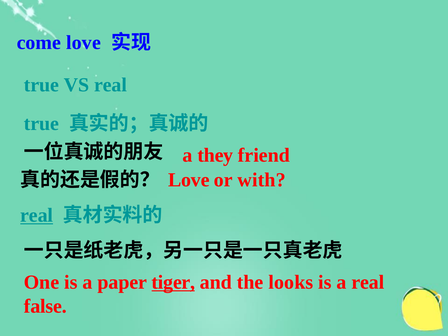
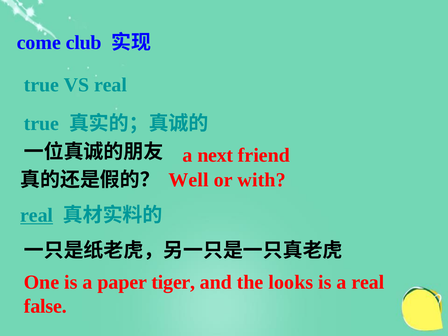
come love: love -> club (84, 42)
they: they -> next (215, 155)
Love: Love -> Well (189, 180)
tiger underline: present -> none (173, 282)
